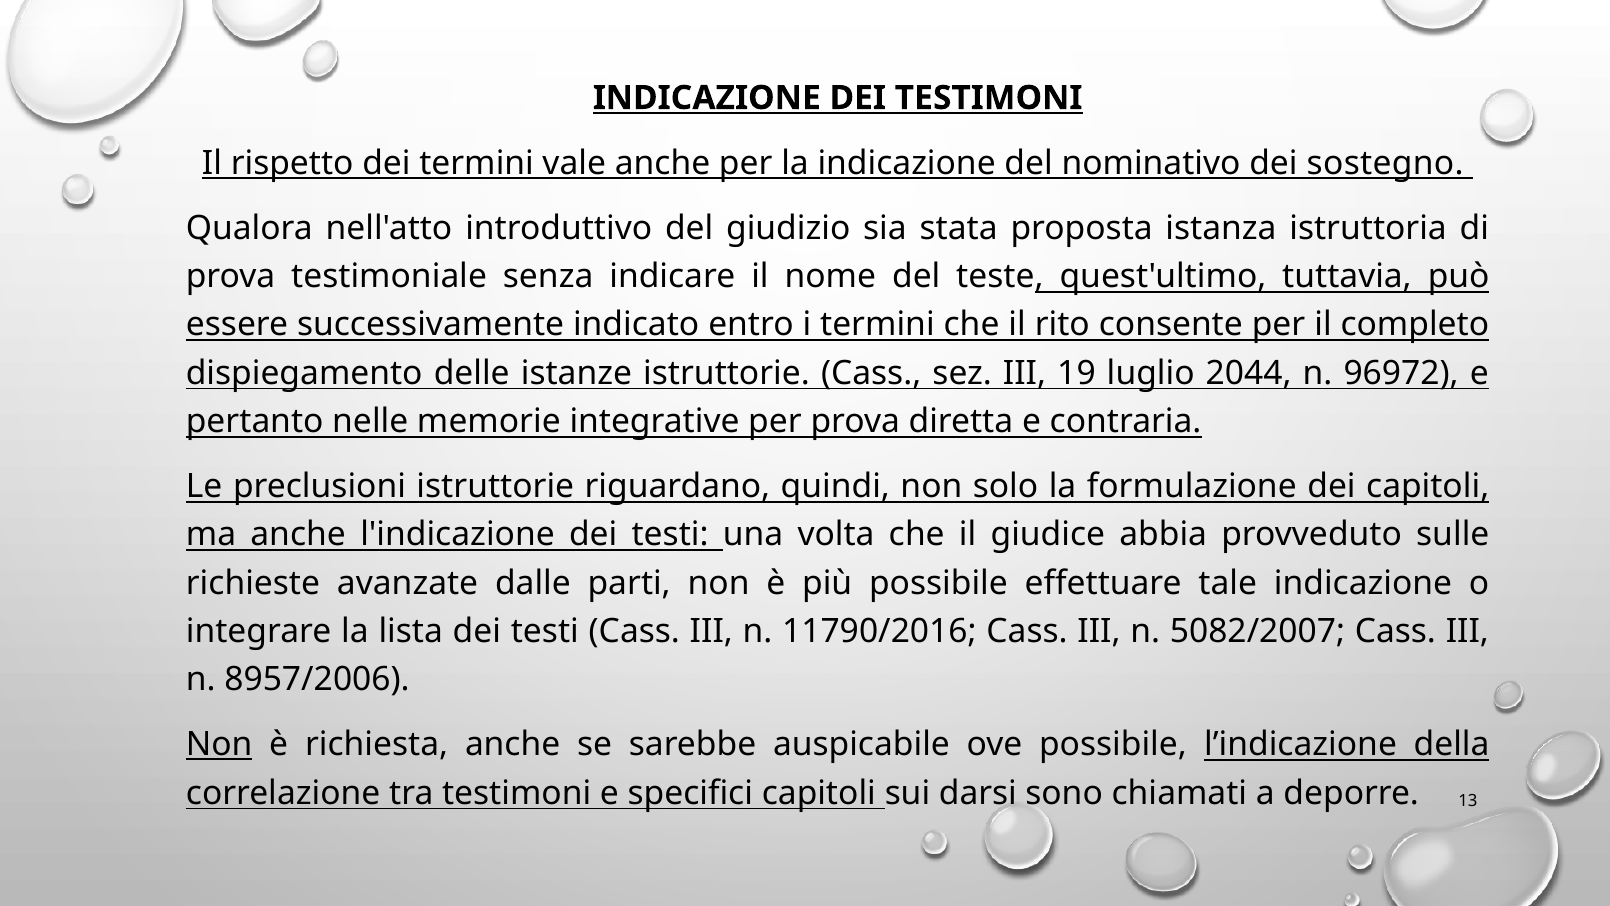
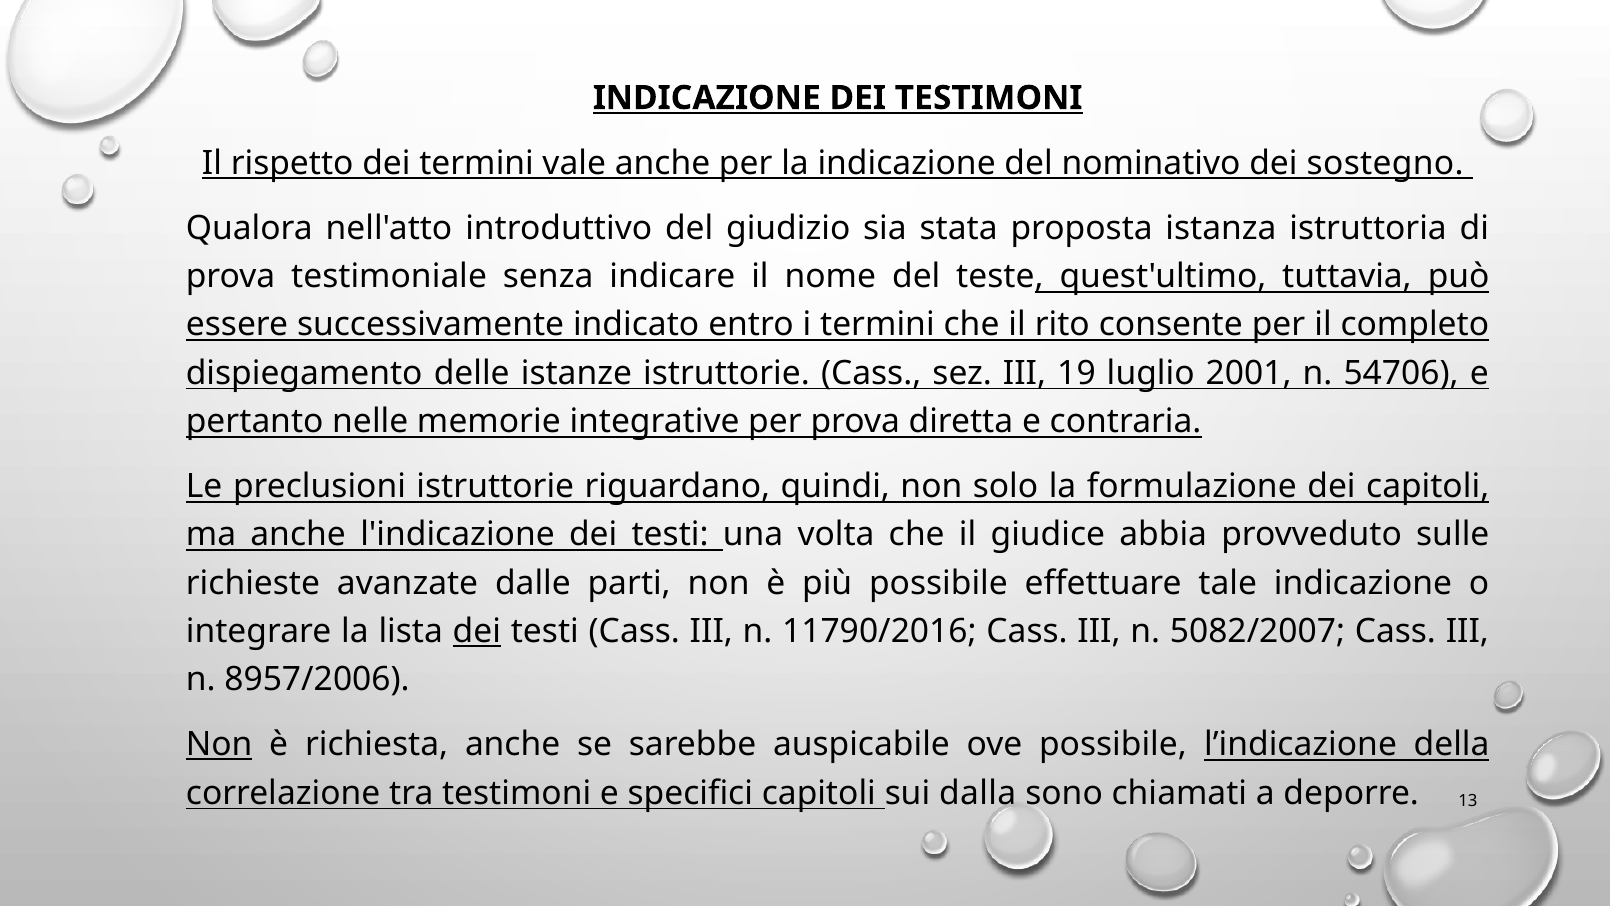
2044: 2044 -> 2001 (1249, 373)
96972: 96972 -> 54706 (1401, 373)
dei underline: none -> present (477, 631)
darsi: darsi -> dalla (978, 793)
